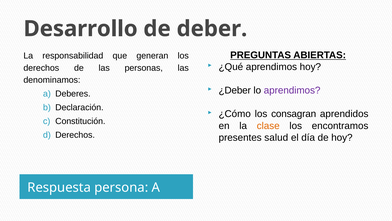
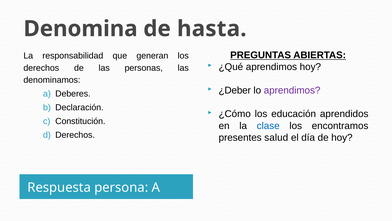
Desarrollo: Desarrollo -> Denomina (81, 29)
deber: deber -> hasta (212, 29)
consagran: consagran -> educación (294, 114)
clase colour: orange -> blue (268, 125)
